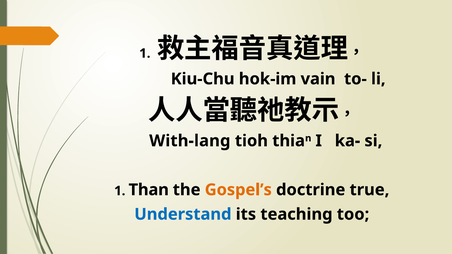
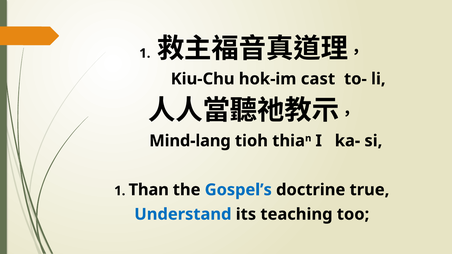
vain: vain -> cast (318, 79)
With-lang: With-lang -> Mind-lang (190, 141)
Gospel’s colour: orange -> blue (238, 190)
